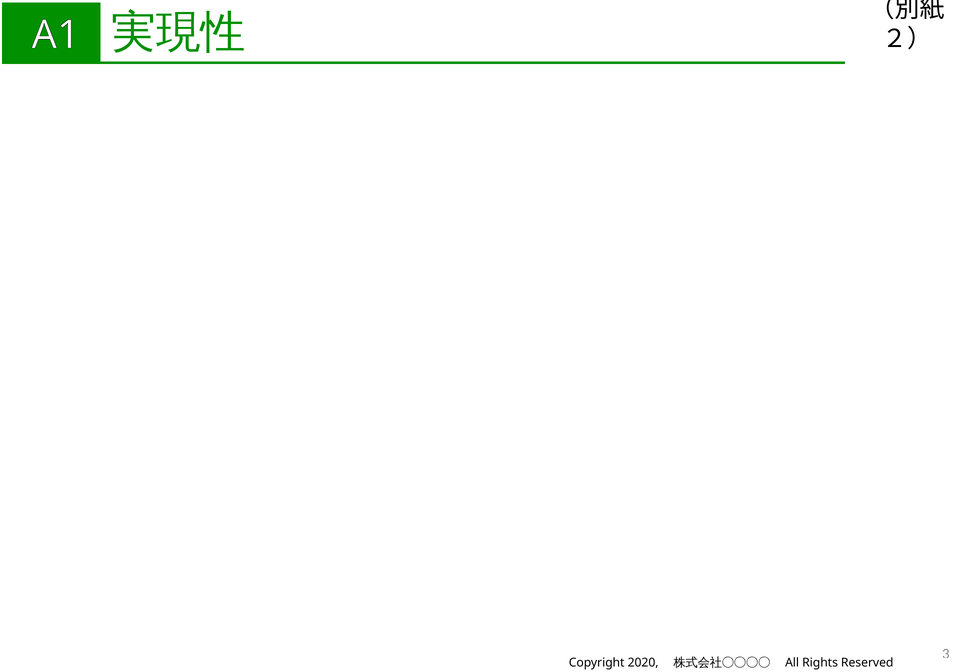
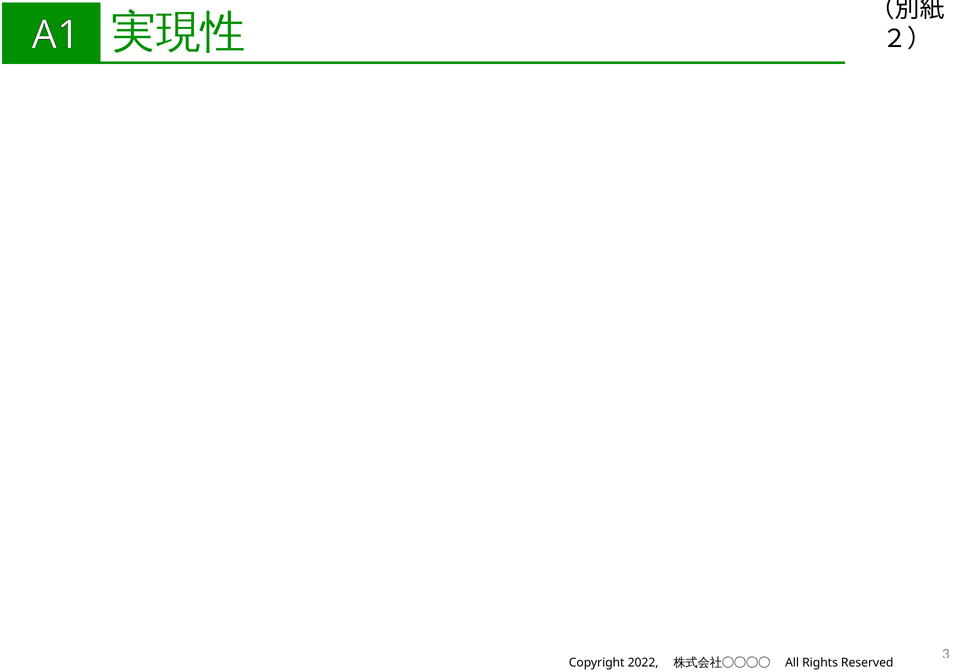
2020: 2020 -> 2022 (643, 662)
